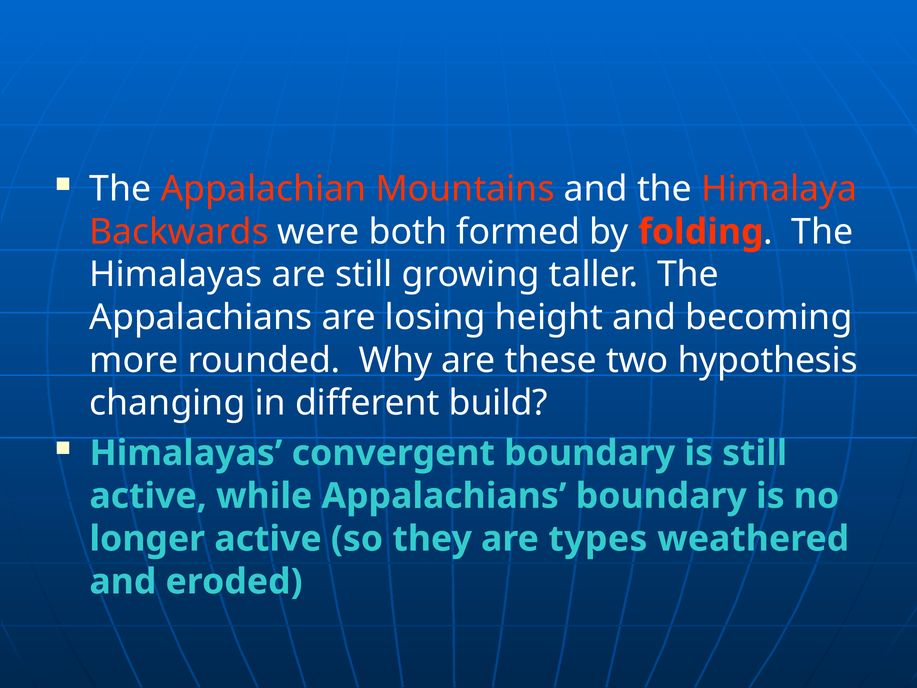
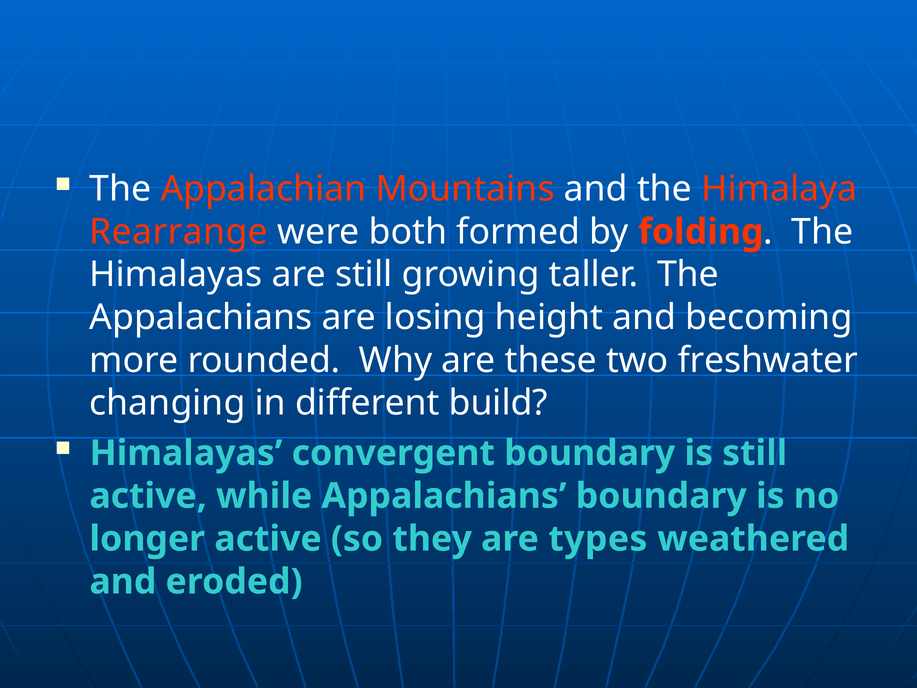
Backwards: Backwards -> Rearrange (179, 232)
hypothesis: hypothesis -> freshwater (768, 360)
